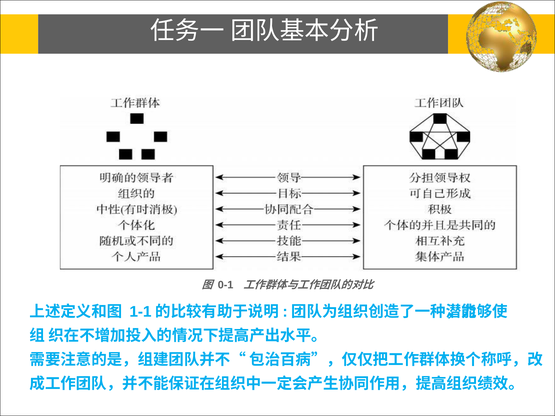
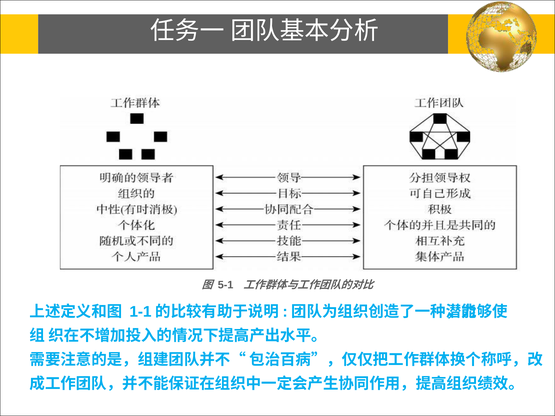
0-1: 0-1 -> 5-1 (226, 285)
